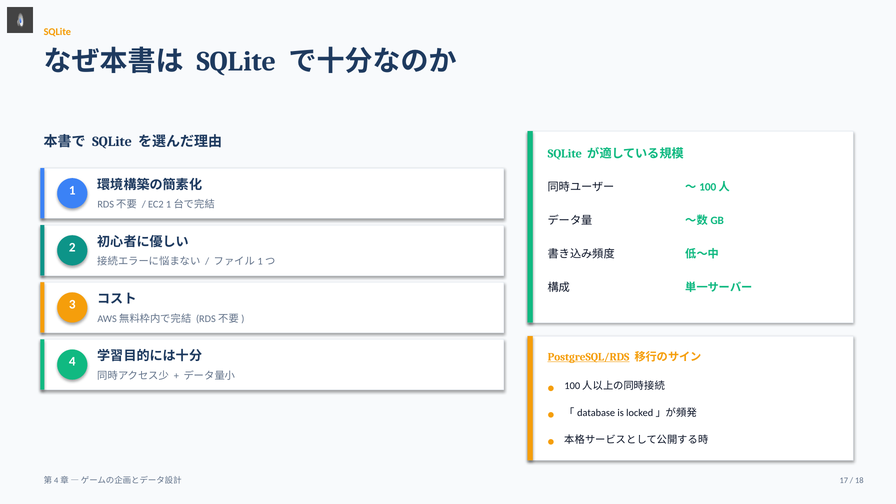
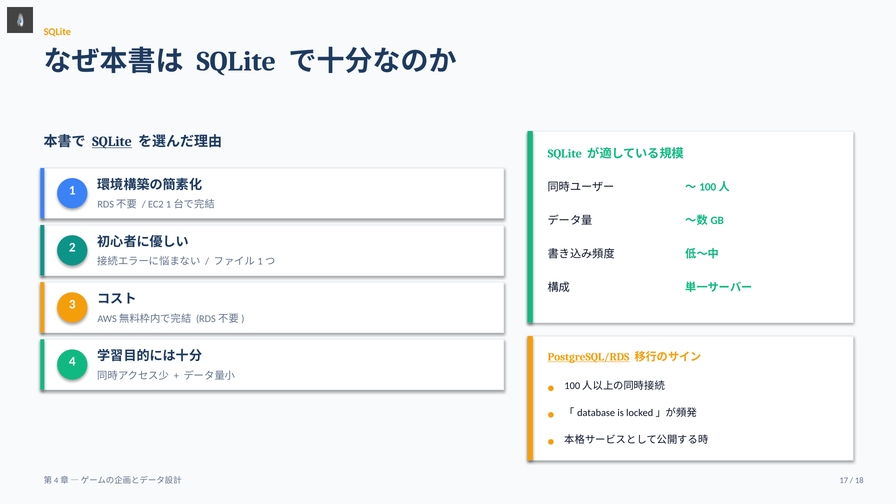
SQLite underline: none -> present (112, 142)
